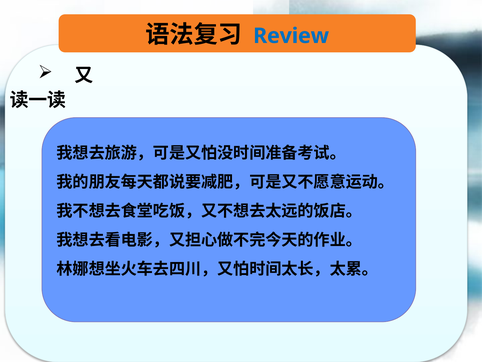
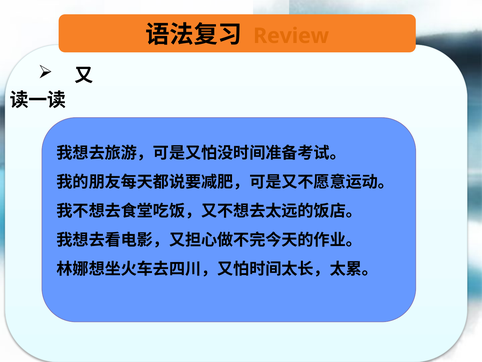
Review colour: blue -> orange (291, 36)
